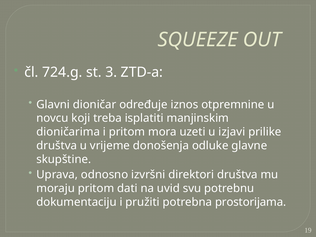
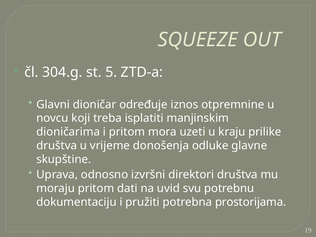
724.g: 724.g -> 304.g (62, 72)
3: 3 -> 5 (111, 72)
izjavi: izjavi -> kraju (232, 132)
